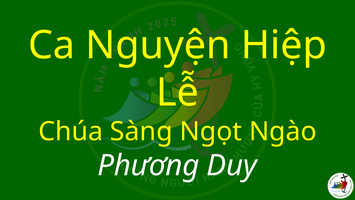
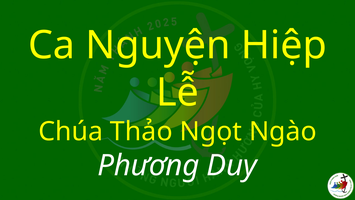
Sàng: Sàng -> Thảo (141, 131)
